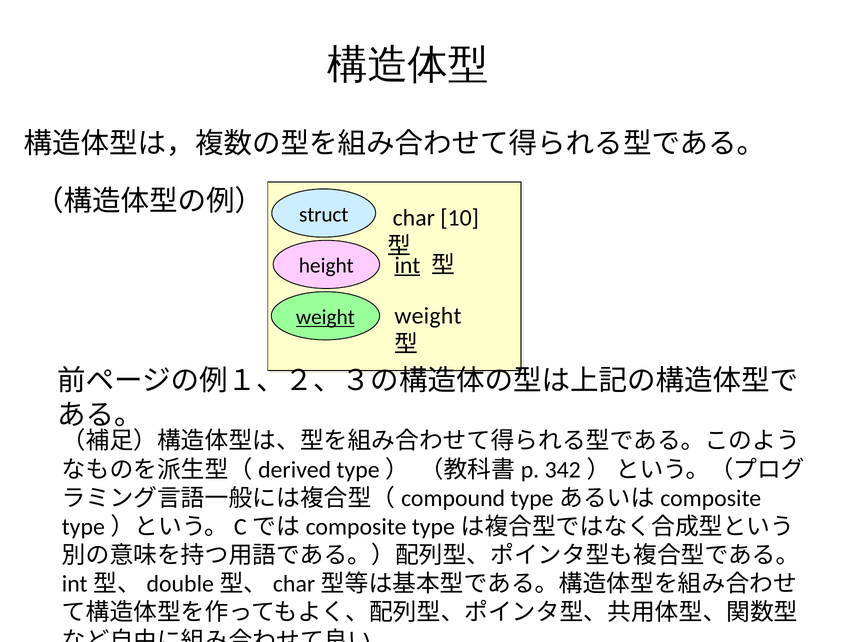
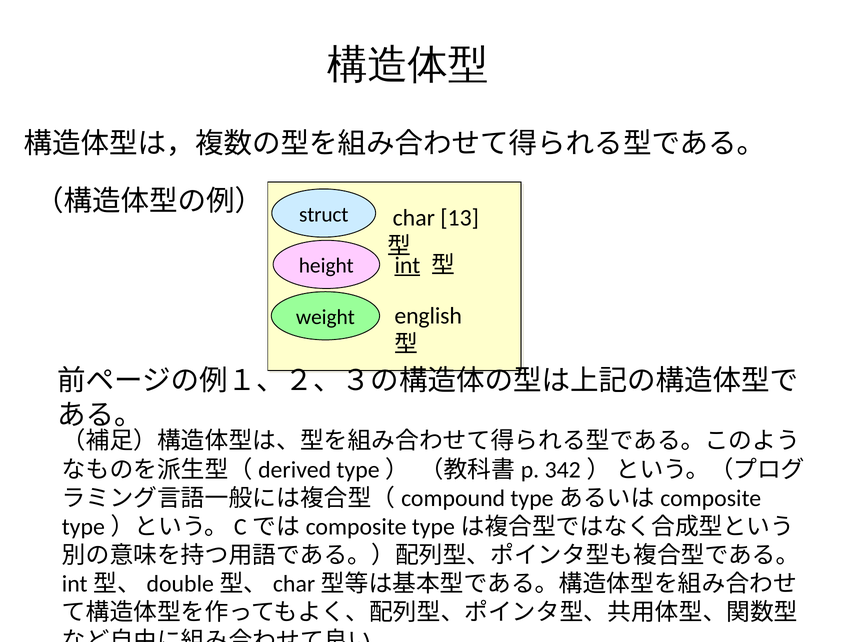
10: 10 -> 13 (460, 218)
weight: weight -> english (428, 316)
weight underline: present -> none (325, 317)
